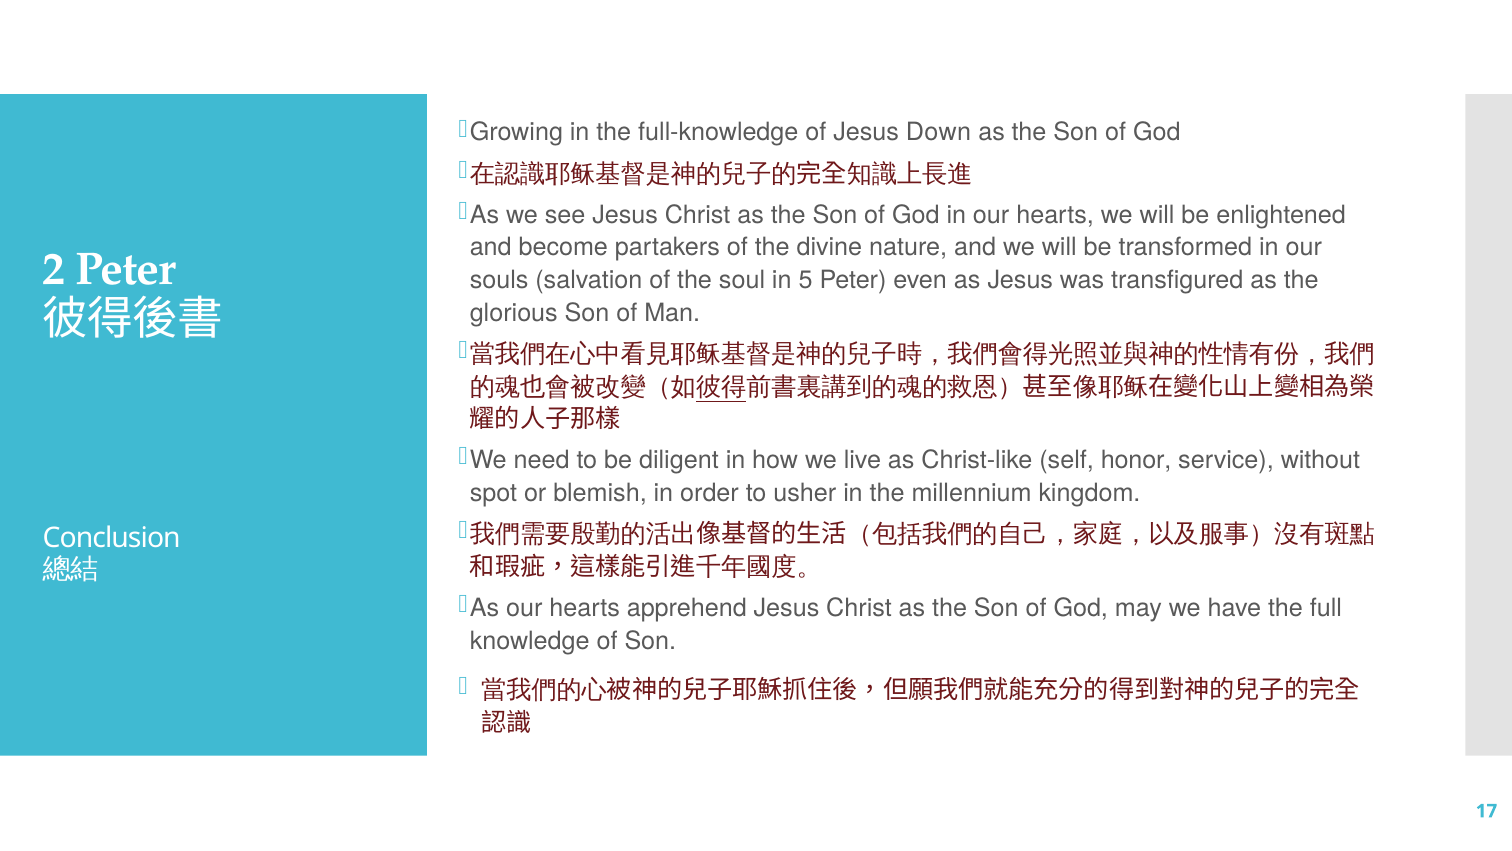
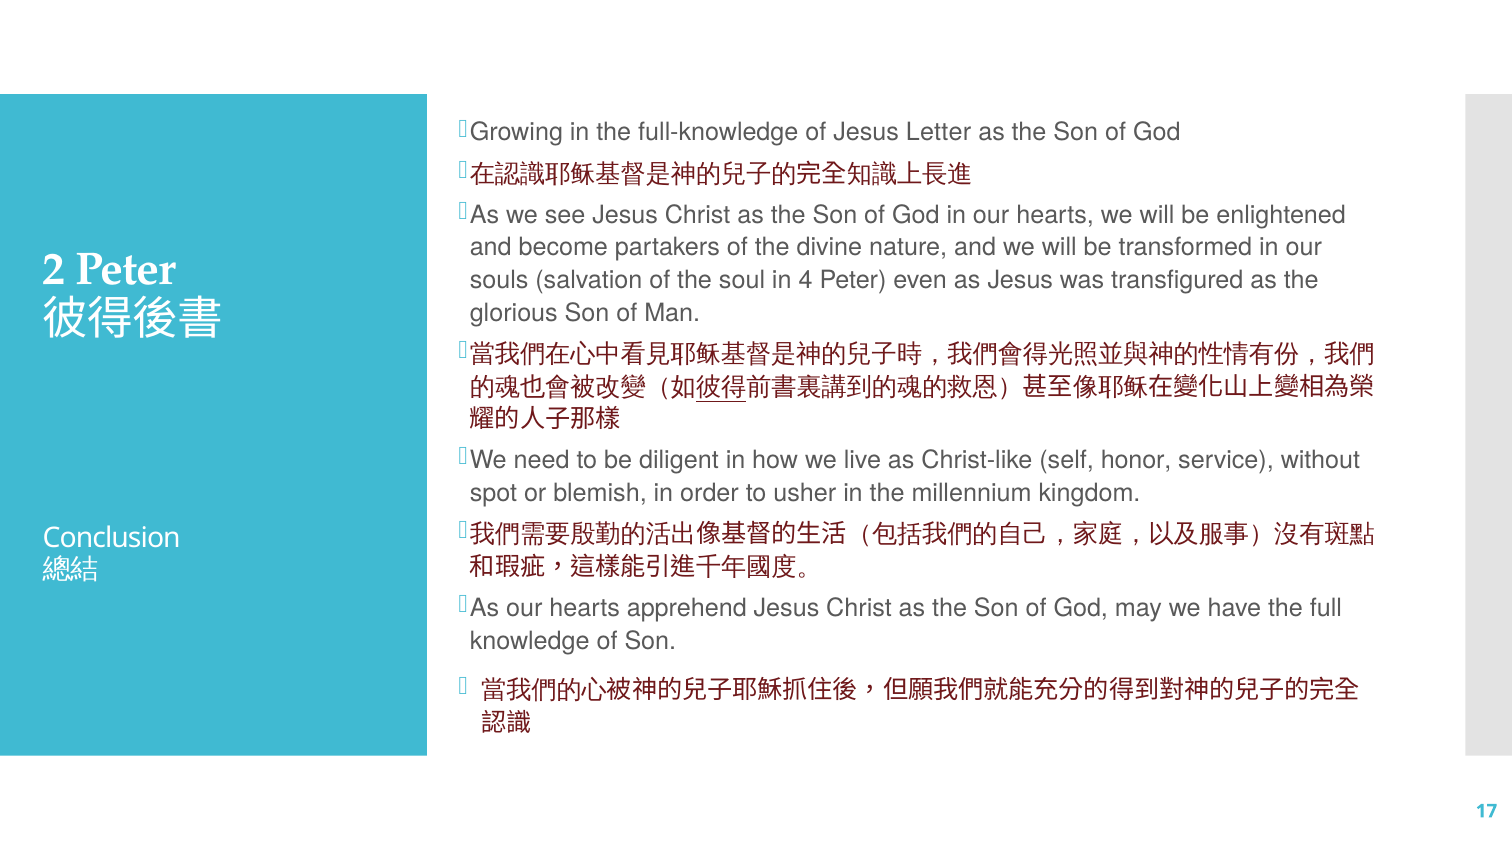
Down: Down -> Letter (938, 133)
5: 5 -> 4 (806, 280)
